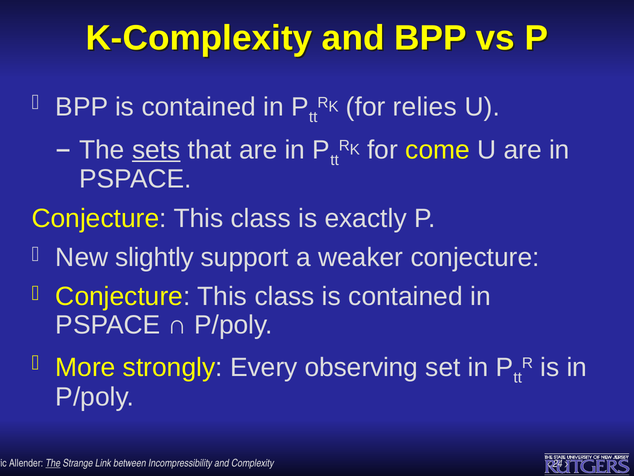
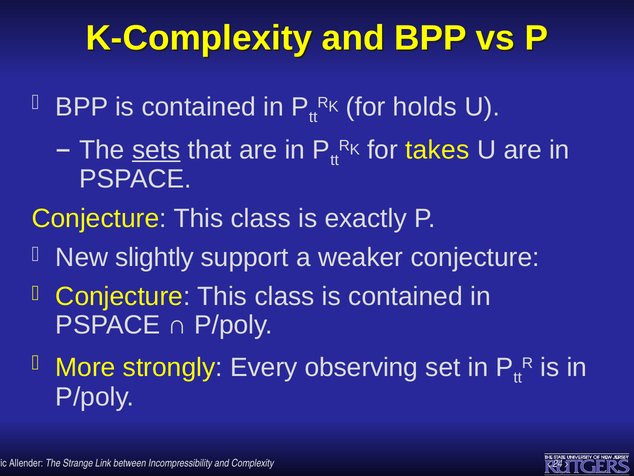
relies: relies -> holds (425, 107)
come: come -> takes (437, 150)
The underline: present -> none (53, 463)
